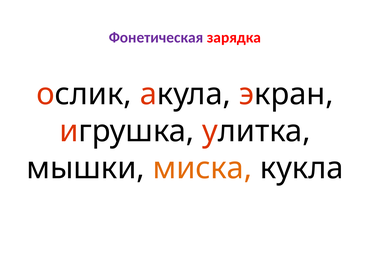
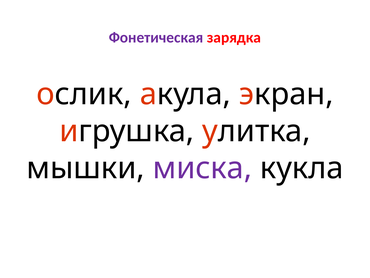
миска colour: orange -> purple (202, 168)
